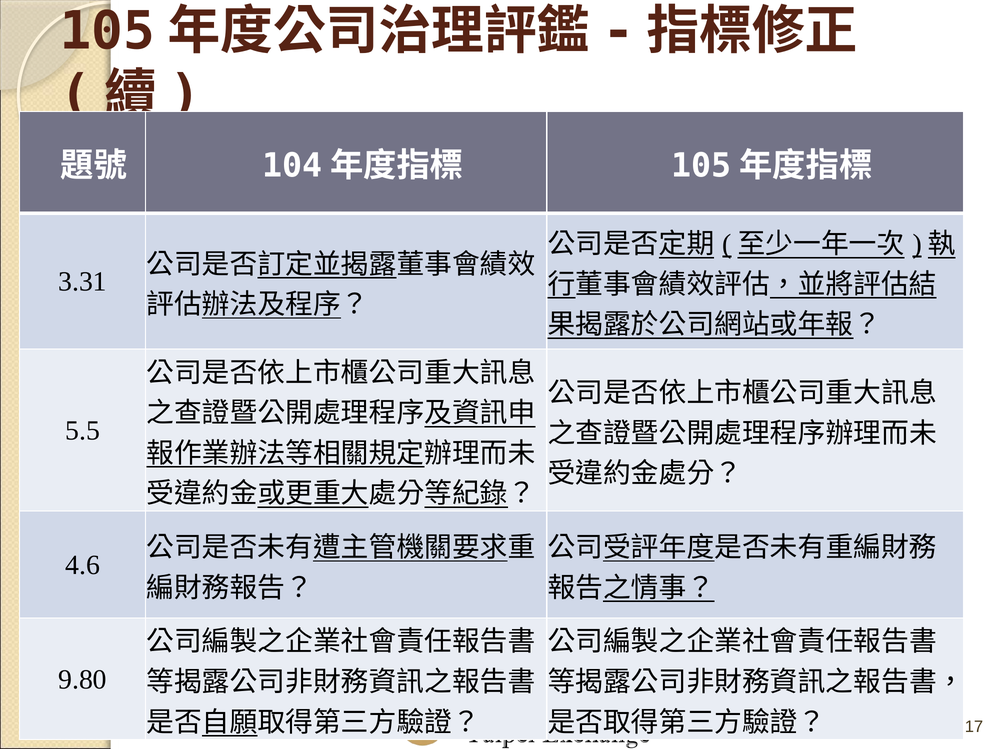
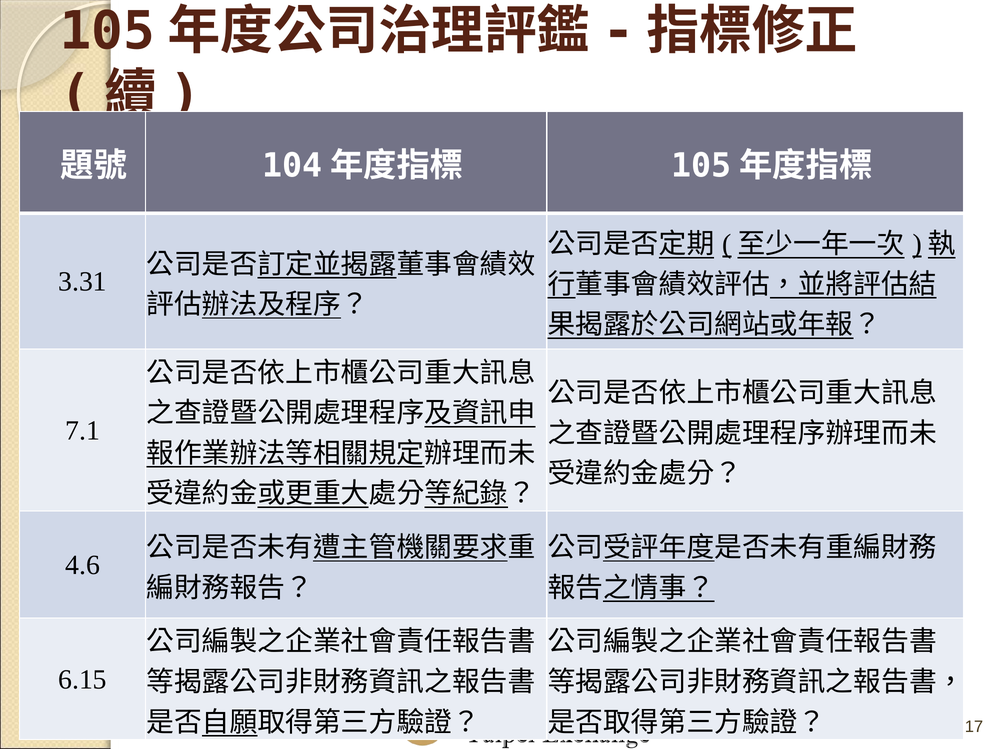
5.5: 5.5 -> 7.1 (83, 431)
9.80: 9.80 -> 6.15 (83, 680)
